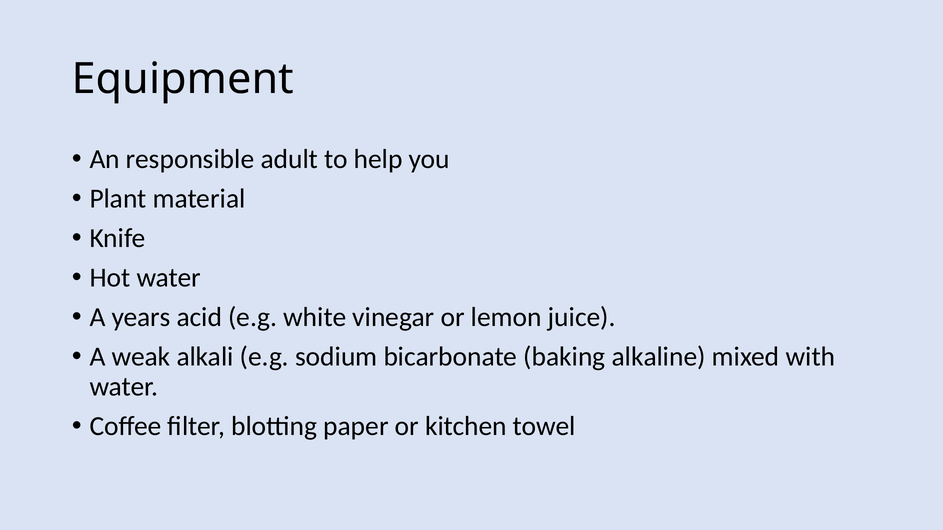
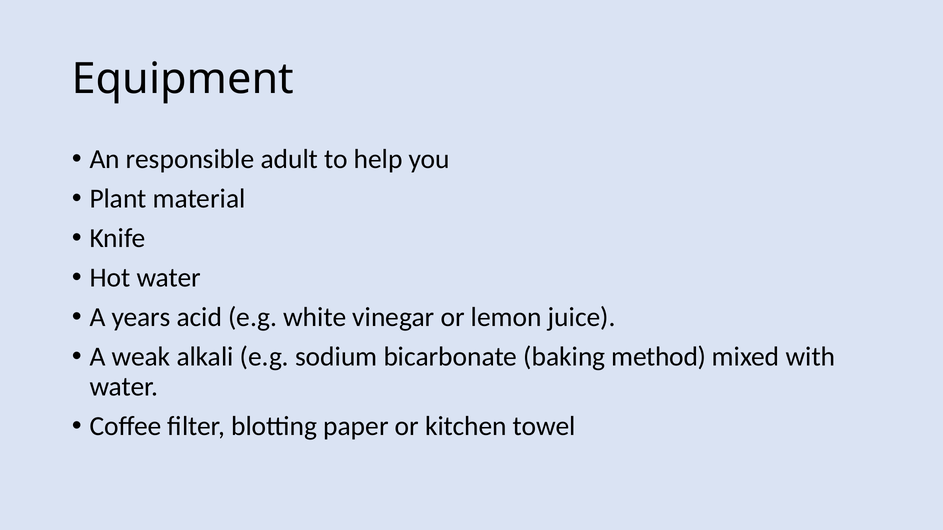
alkaline: alkaline -> method (659, 357)
